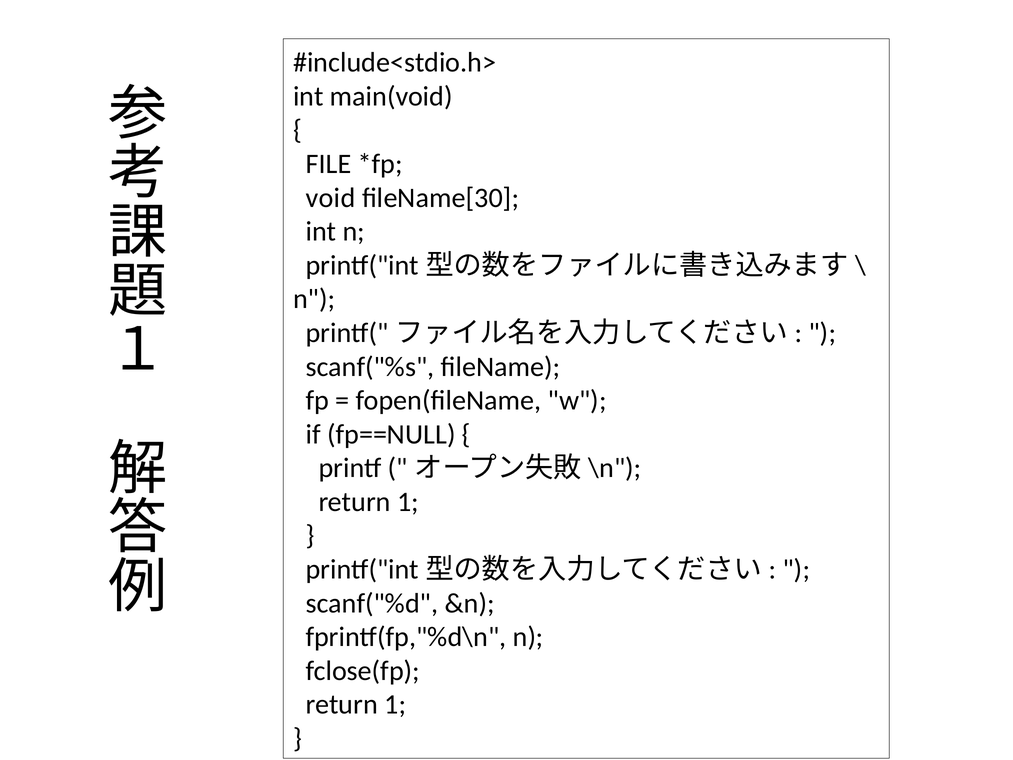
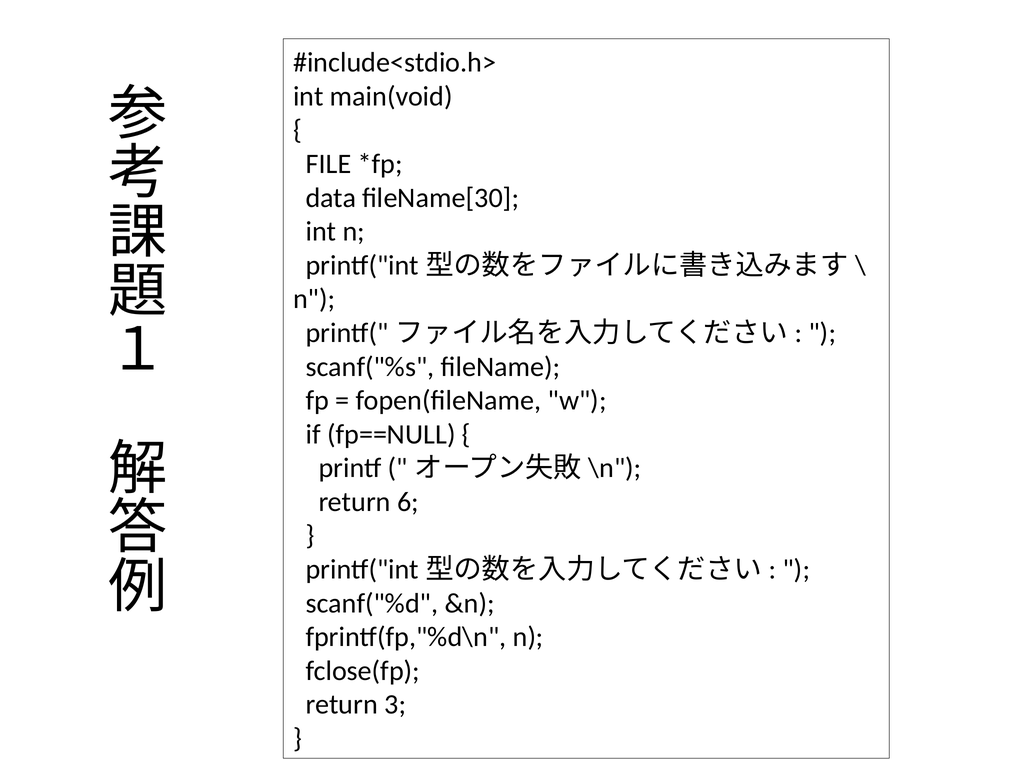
void: void -> data (331, 198)
1: 1 -> 6 (408, 502)
1: 1 -> 3 (395, 704)
